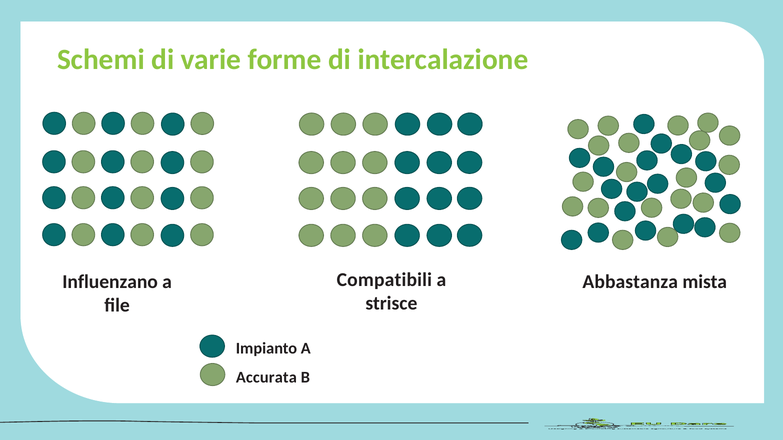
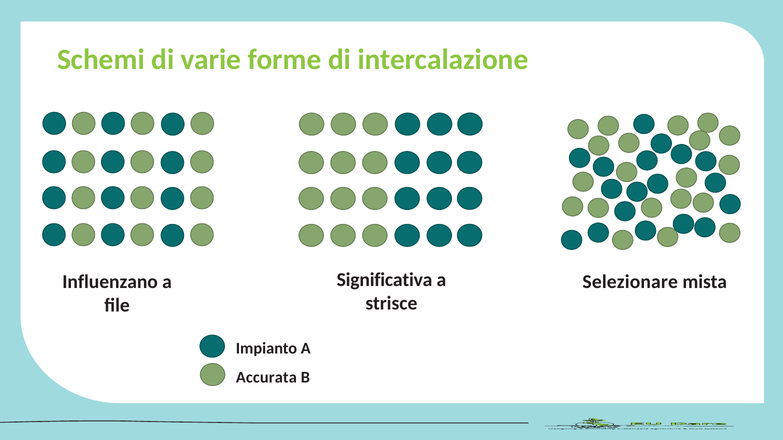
Compatibili: Compatibili -> Significativa (385, 280)
Abbastanza: Abbastanza -> Selezionare (630, 282)
